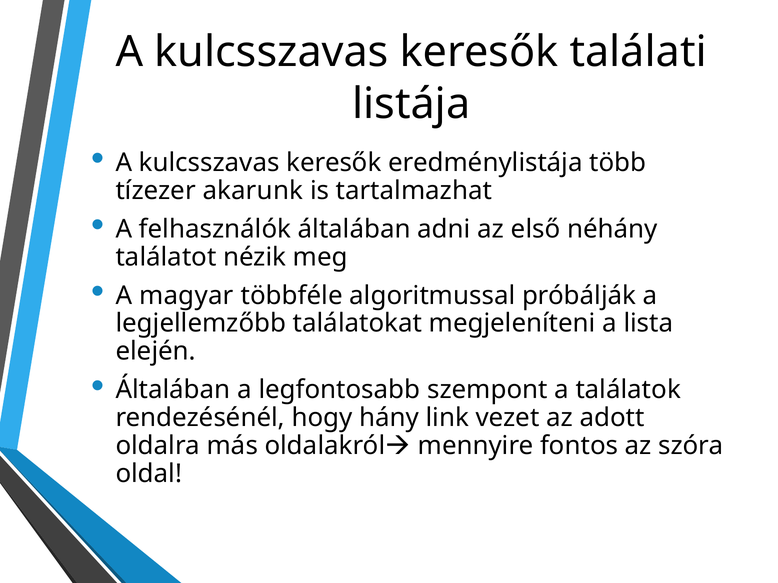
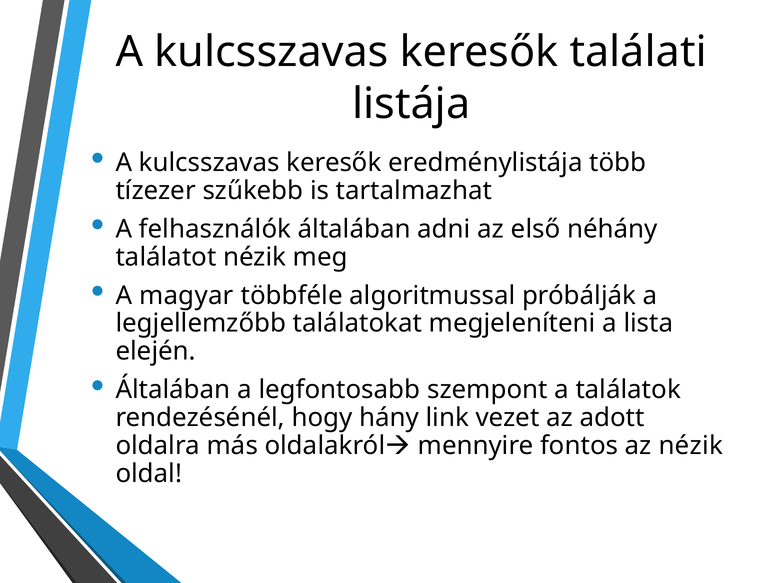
akarunk: akarunk -> szűkebb (253, 191)
az szóra: szóra -> nézik (691, 446)
